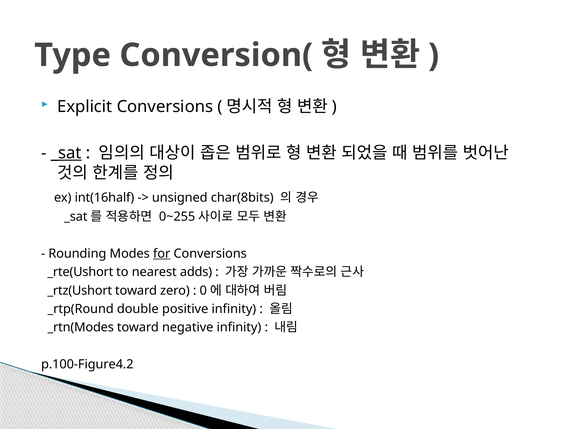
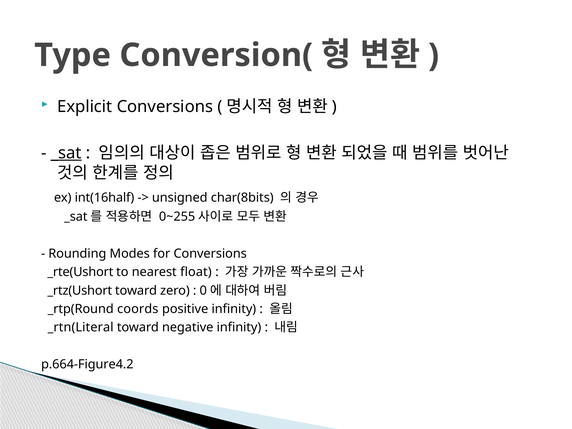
for underline: present -> none (162, 254)
adds: adds -> float (196, 272)
double: double -> coords (138, 309)
_rtn(Modes: _rtn(Modes -> _rtn(Literal (81, 327)
p.100-Figure4.2: p.100-Figure4.2 -> p.664-Figure4.2 (87, 364)
